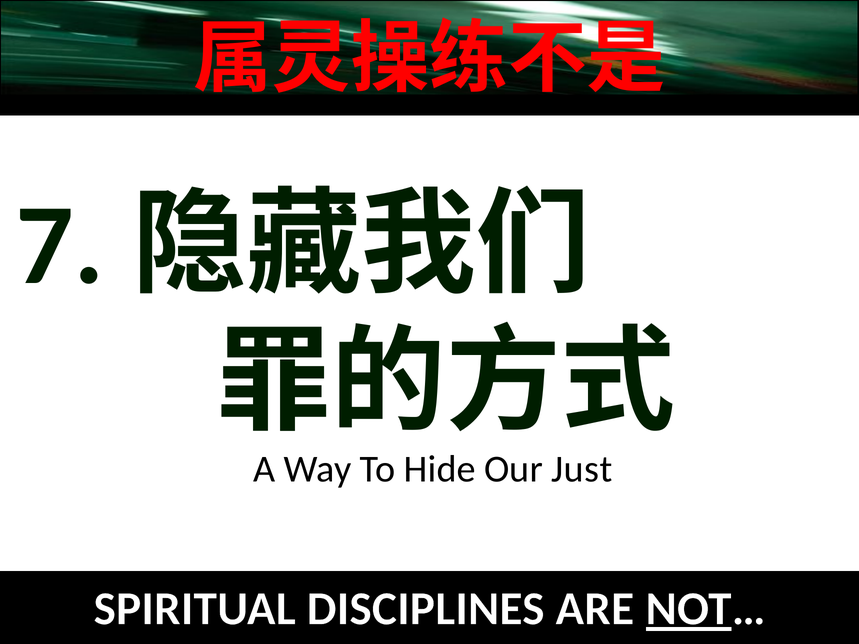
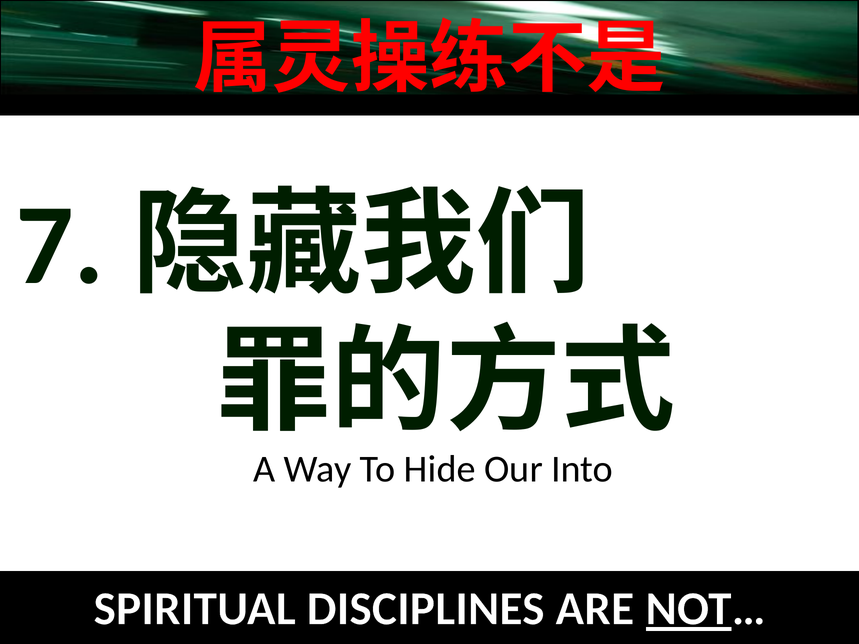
Just: Just -> Into (582, 469)
